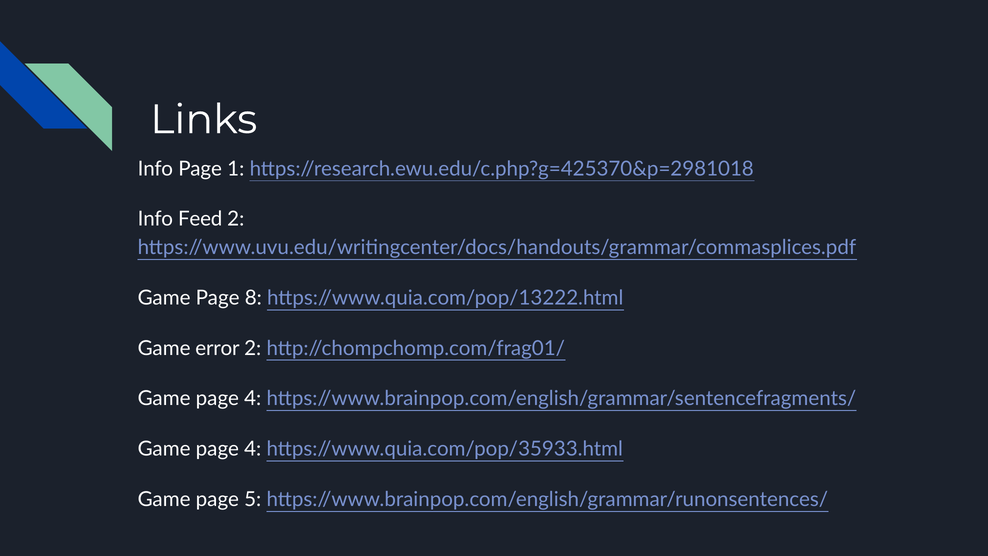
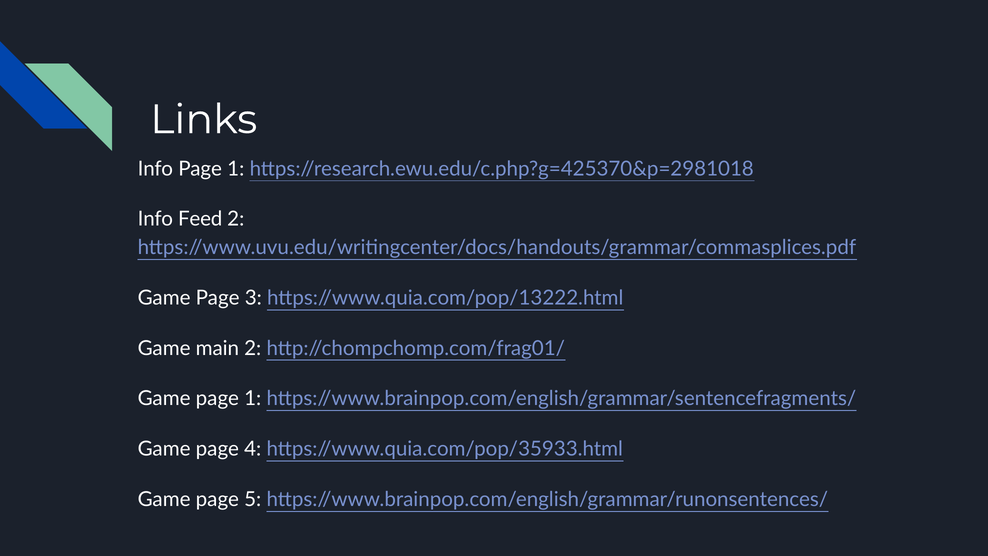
8: 8 -> 3 (253, 298)
error: error -> main (217, 348)
4: 4 -> 1 (253, 398)
